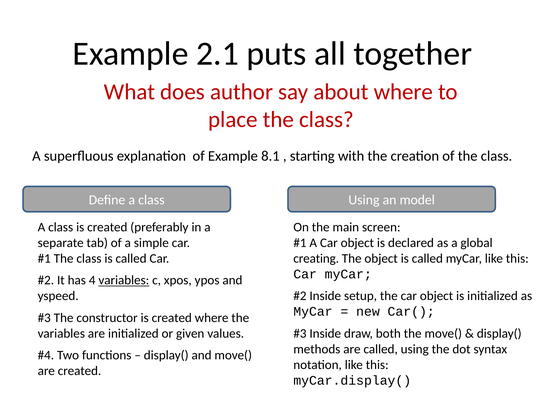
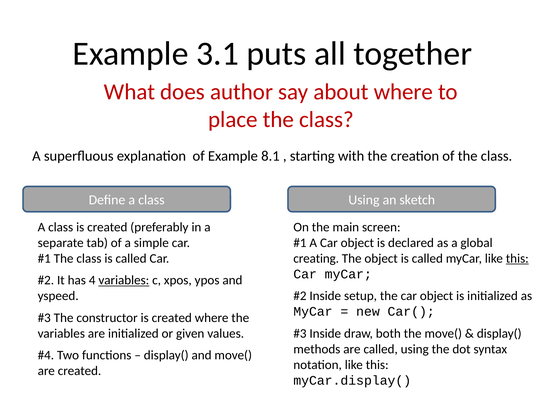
2.1: 2.1 -> 3.1 (217, 54)
model: model -> sketch (417, 200)
this underline: none -> present (517, 258)
